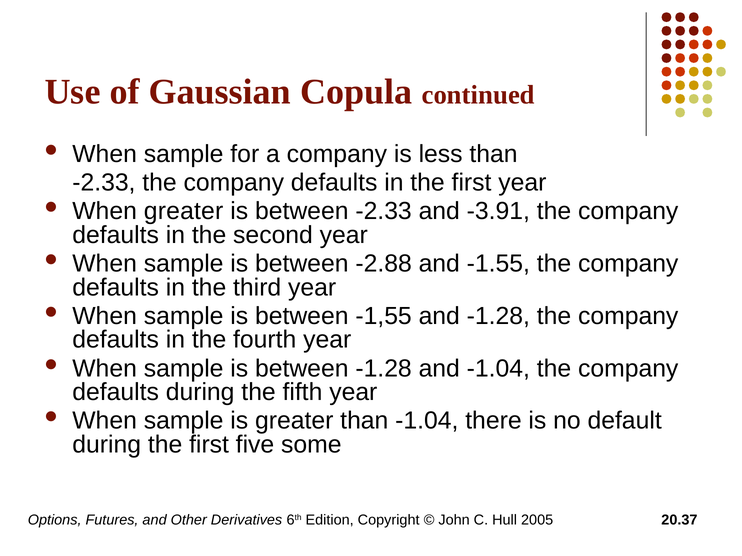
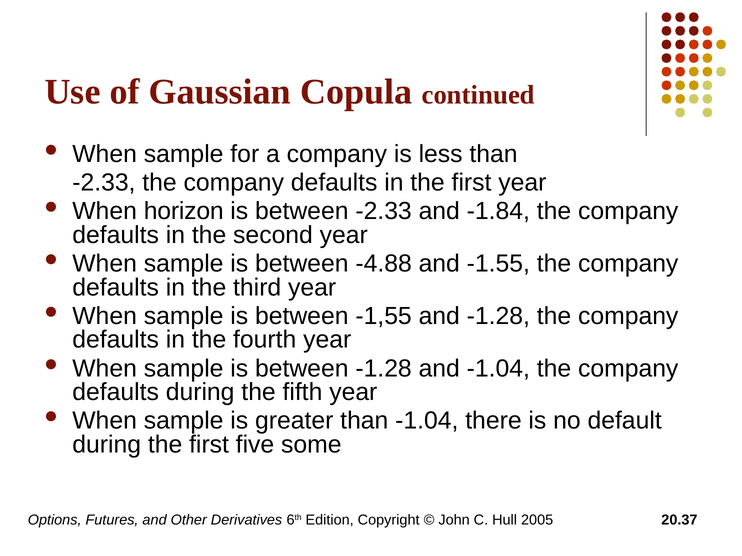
When greater: greater -> horizon (184, 211)
-3.91: -3.91 -> -1.84 (498, 211)
-2.88: -2.88 -> -4.88 (384, 264)
